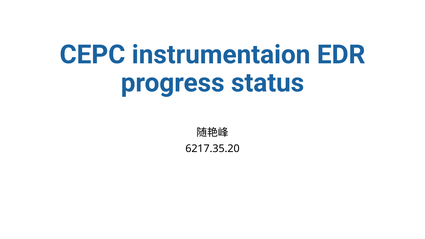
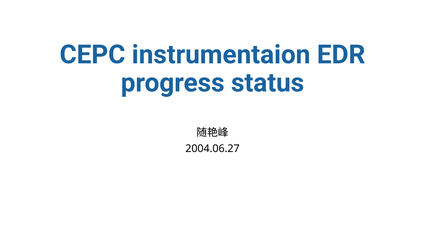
6217.35.20: 6217.35.20 -> 2004.06.27 (212, 149)
